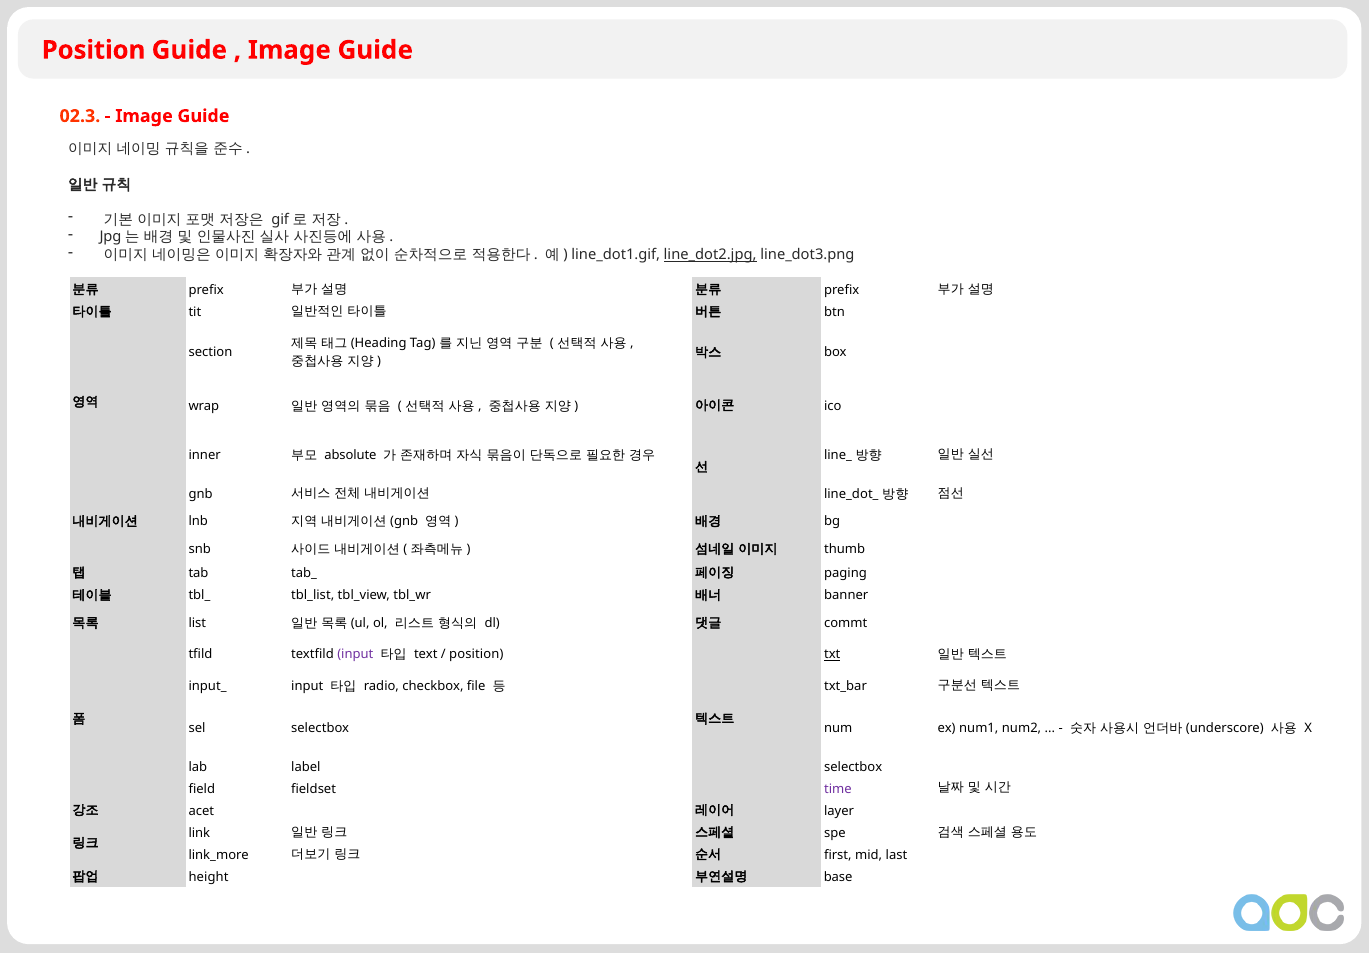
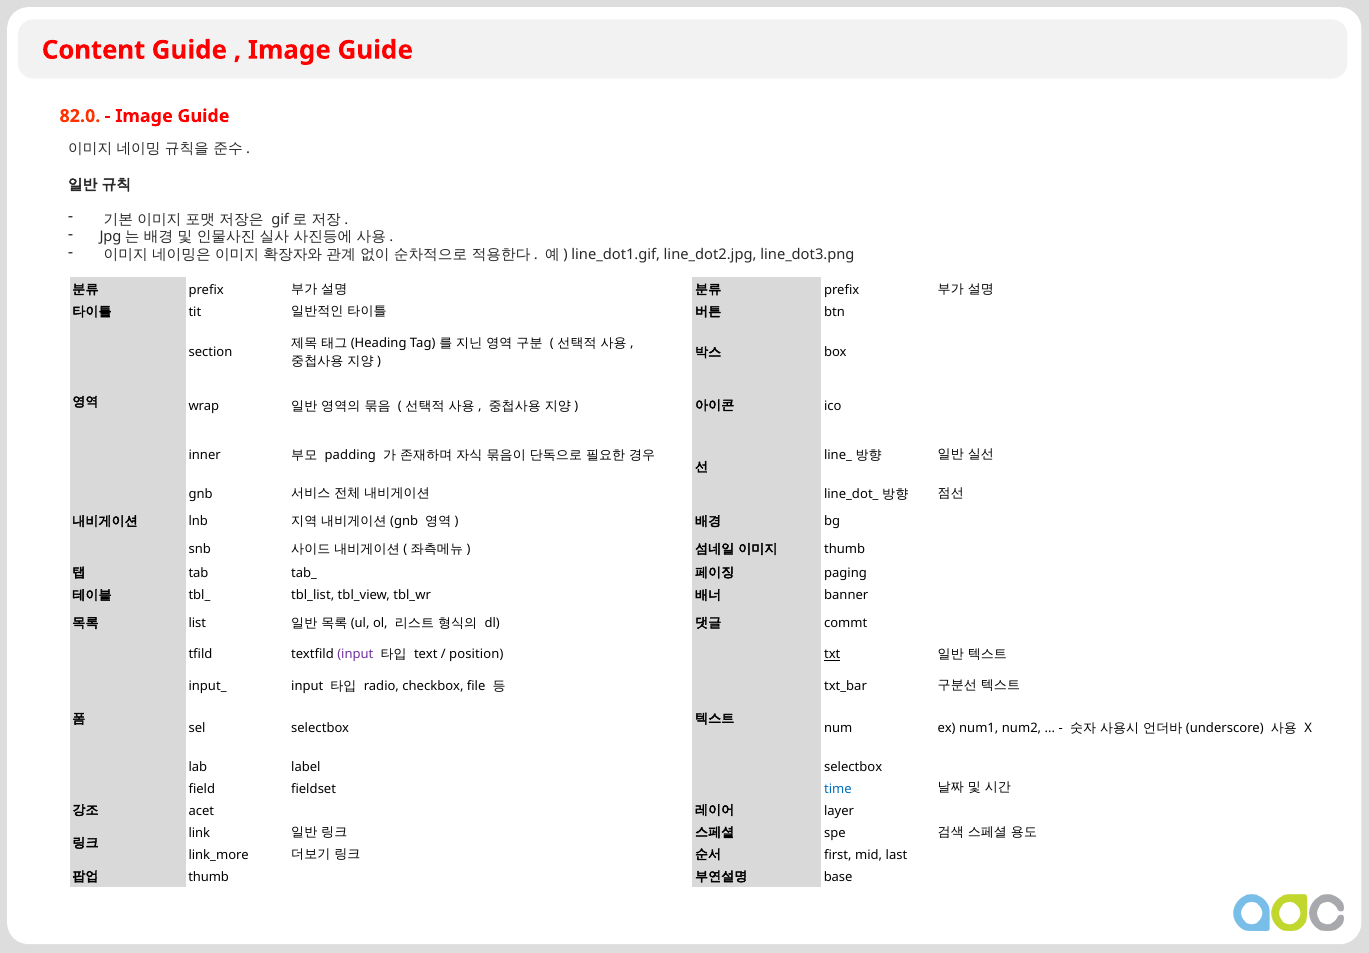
Position: Position -> Content (93, 50)
02.3: 02.3 -> 82.0 (80, 116)
line_dot2.jpg underline: present -> none (710, 255)
absolute: absolute -> padding (350, 455)
time colour: purple -> blue (838, 789)
height: height -> thumb (209, 878)
